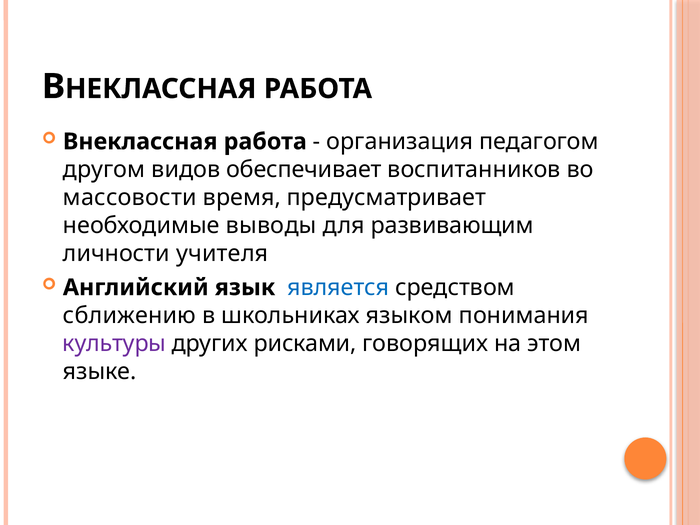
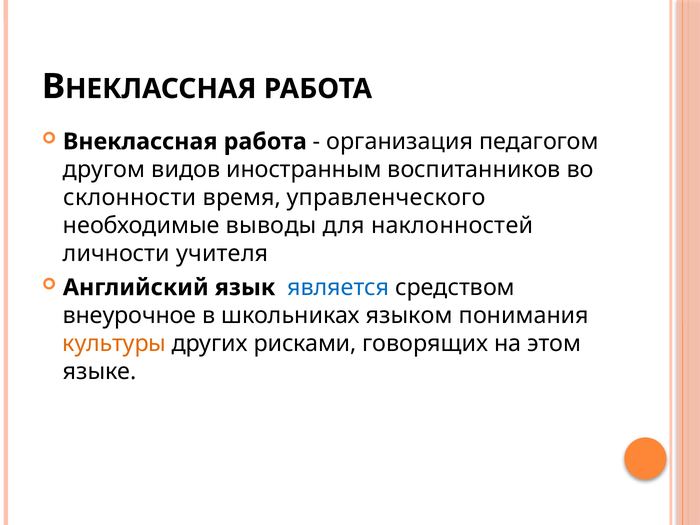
обеспечивает: обеспечивает -> иностранным (304, 170)
массовости: массовости -> склонности (130, 198)
предусматривает: предусматривает -> управленческого (386, 198)
развивающим: развивающим -> наклонностей (452, 226)
сближению: сближению -> внеурочное (130, 315)
культуры colour: purple -> orange (114, 343)
